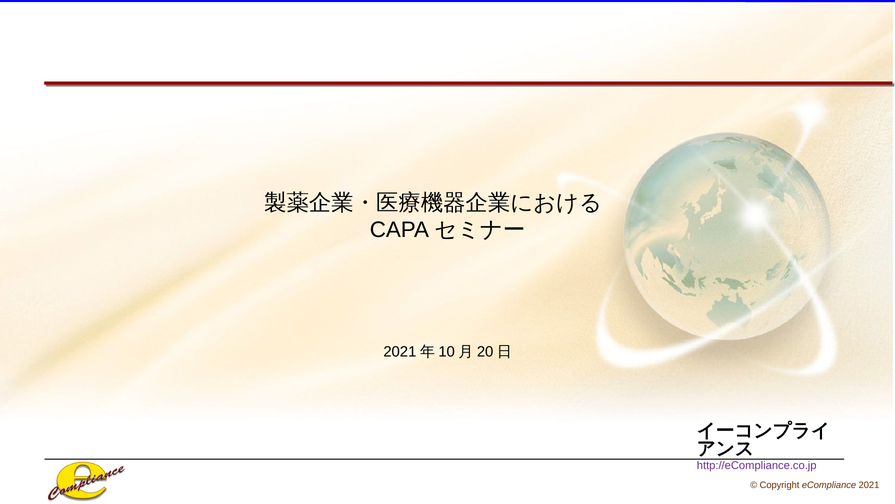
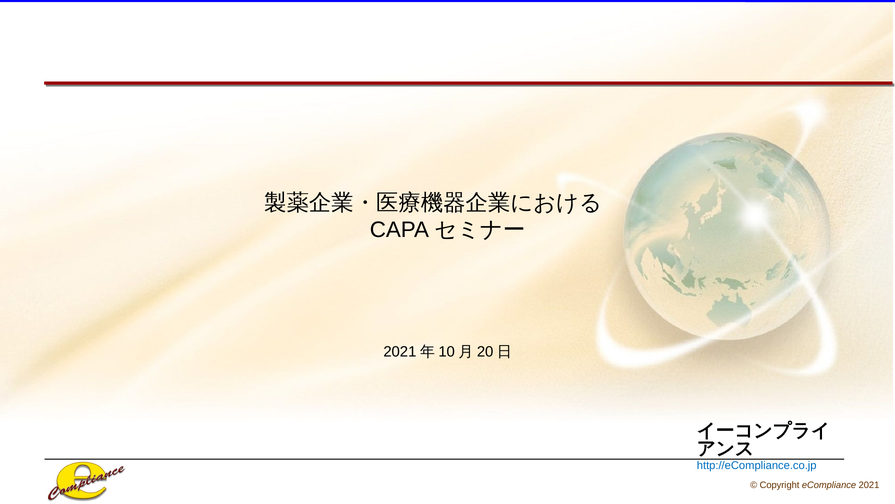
http://eCompliance.co.jp colour: purple -> blue (757, 465)
